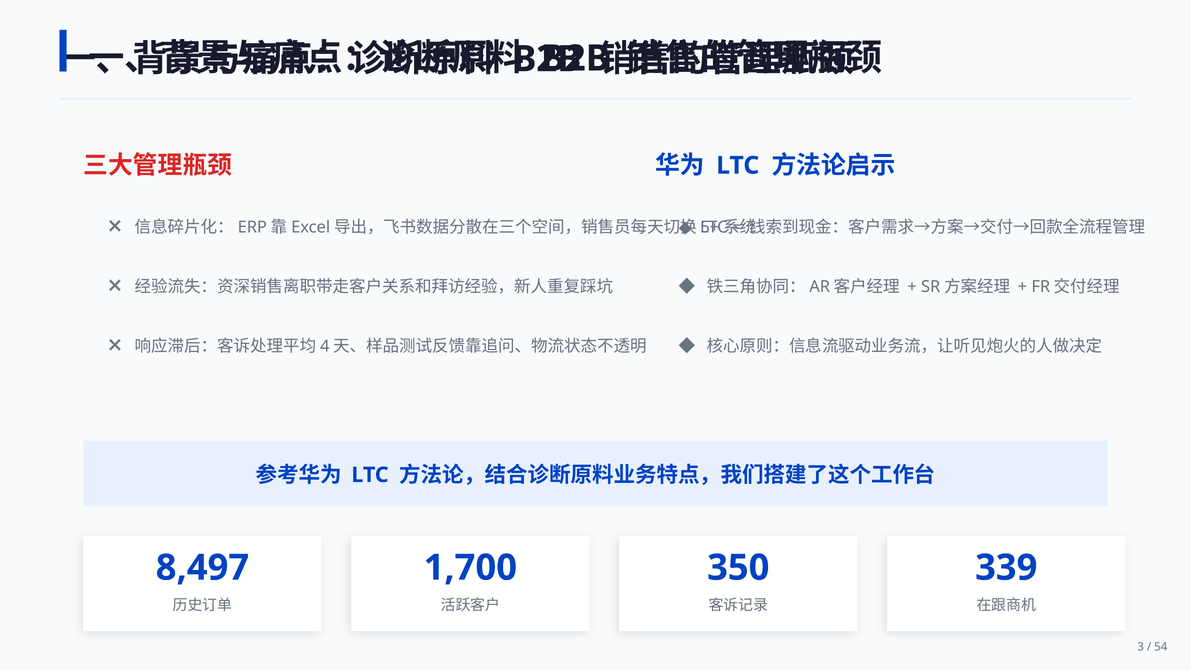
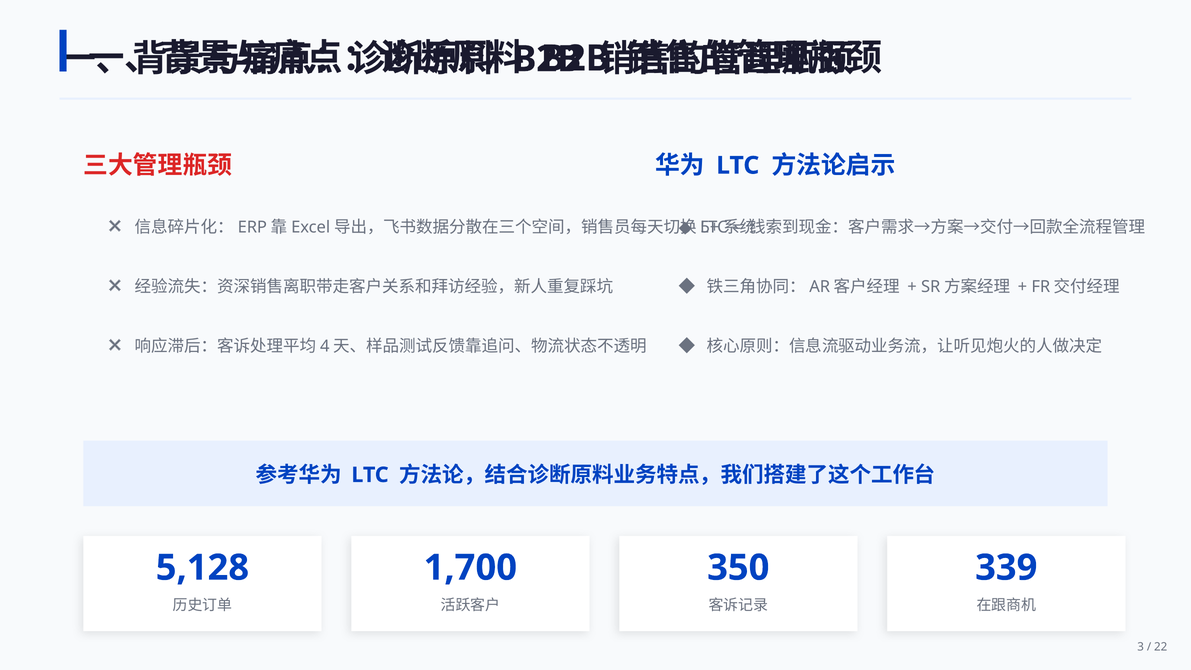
8,497: 8,497 -> 5,128 (202, 568)
54: 54 -> 22 (1161, 647)
